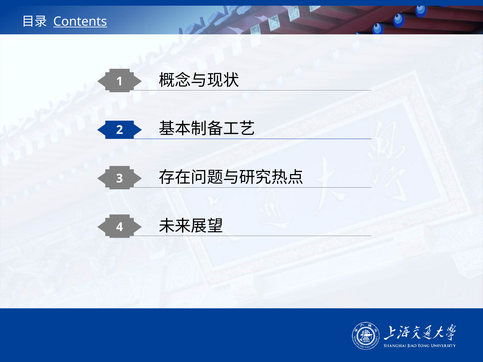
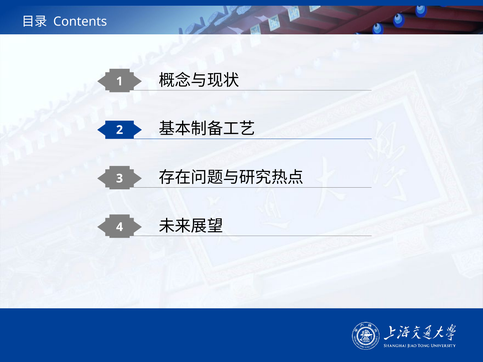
Contents underline: present -> none (80, 22)
